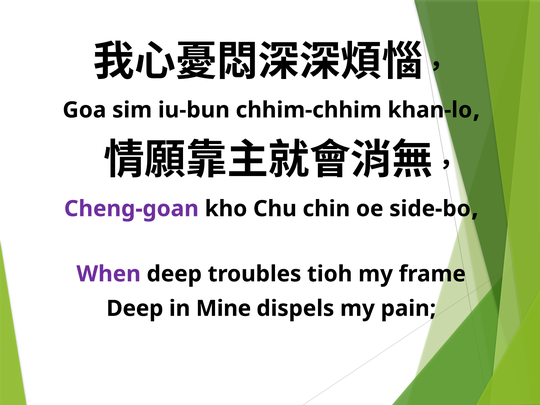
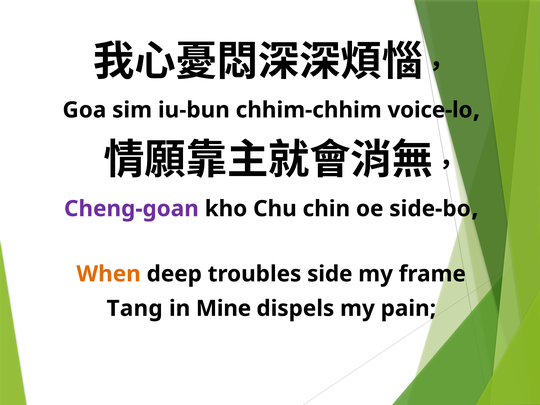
khan-lo: khan-lo -> voice-lo (430, 110)
When colour: purple -> orange (109, 274)
tioh: tioh -> side (330, 274)
Deep: Deep -> Tang (135, 308)
